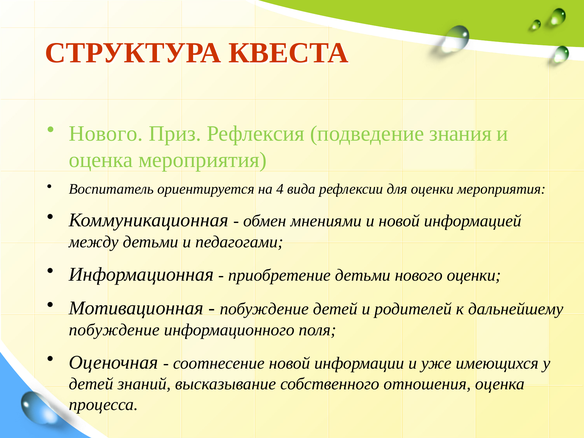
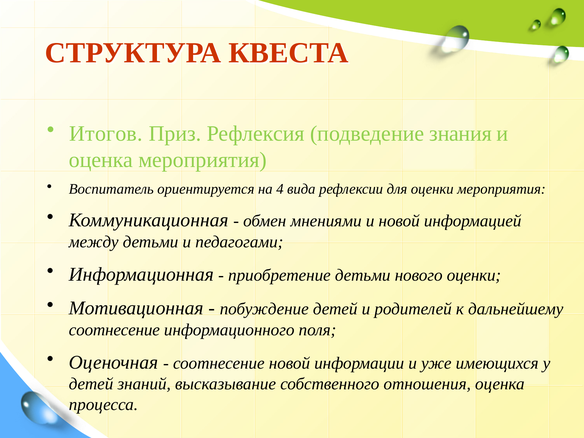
Нового: Нового -> Итогов (106, 133)
побуждение: побуждение -> соотнесение (114, 330)
